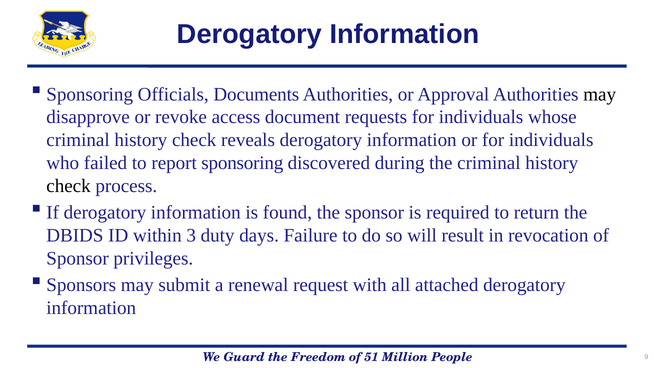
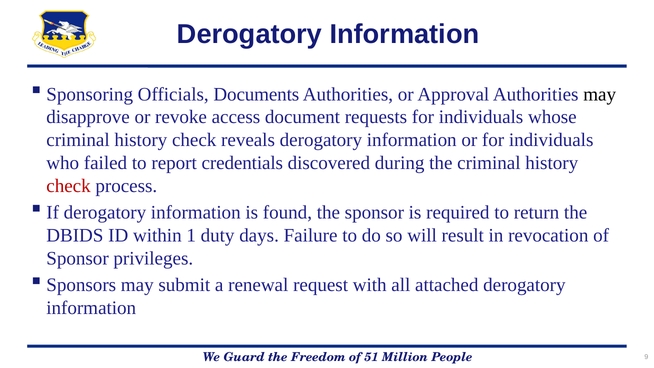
report sponsoring: sponsoring -> credentials (242, 163)
check colour: black -> red (69, 186)
3: 3 -> 1 (191, 235)
